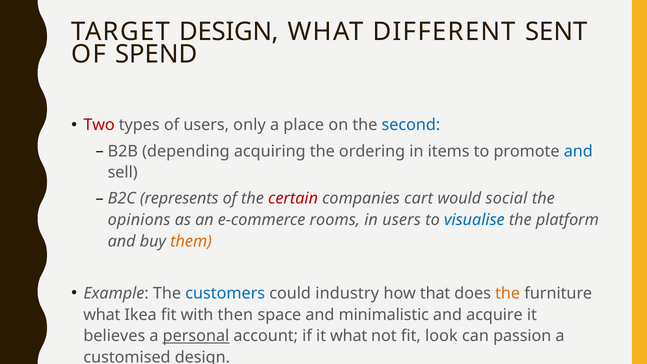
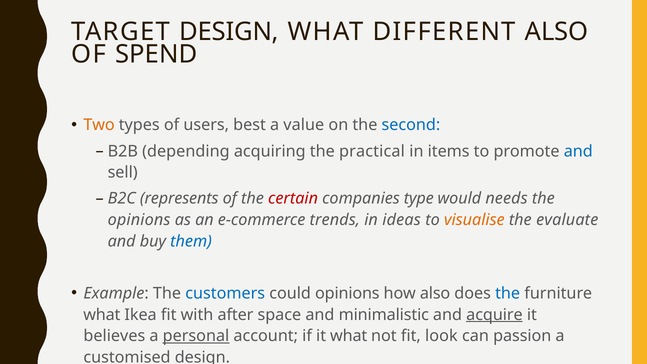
DIFFERENT SENT: SENT -> ALSO (557, 32)
Two colour: red -> orange (99, 125)
only: only -> best (250, 125)
place: place -> value (304, 125)
ordering: ordering -> practical (372, 151)
cart: cart -> type (419, 199)
social: social -> needs (507, 199)
rooms: rooms -> trends (335, 220)
in users: users -> ideas (402, 220)
visualise colour: blue -> orange (474, 220)
platform: platform -> evaluate (567, 220)
them colour: orange -> blue (191, 241)
could industry: industry -> opinions (347, 293)
how that: that -> also (435, 293)
the colour: orange -> blue (508, 293)
then: then -> after (235, 315)
acquire underline: none -> present (494, 315)
